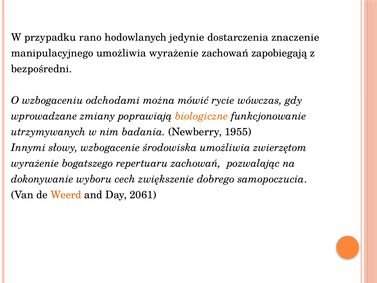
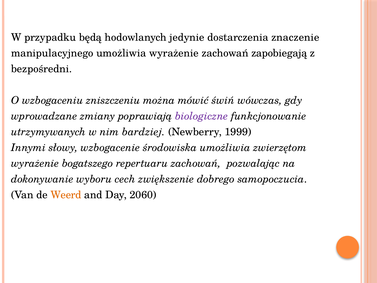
rano: rano -> będą (90, 37)
odchodami: odchodami -> zniszczeniu (113, 100)
rycie: rycie -> świń (223, 100)
biologiczne colour: orange -> purple (202, 116)
badania: badania -> bardziej (144, 132)
1955: 1955 -> 1999 (238, 132)
2061: 2061 -> 2060 (143, 195)
